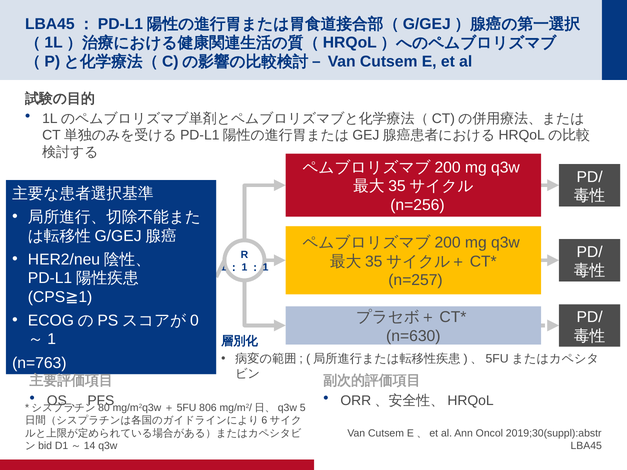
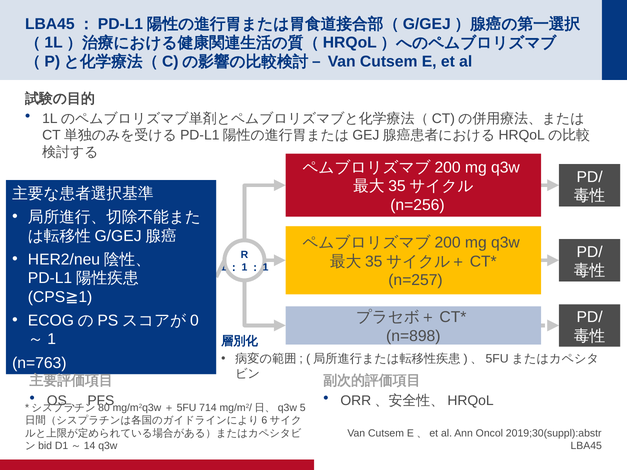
n=630: n=630 -> n=898 (413, 336)
806: 806 -> 714 (208, 408)
